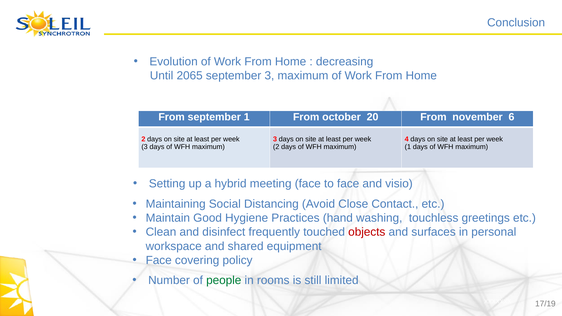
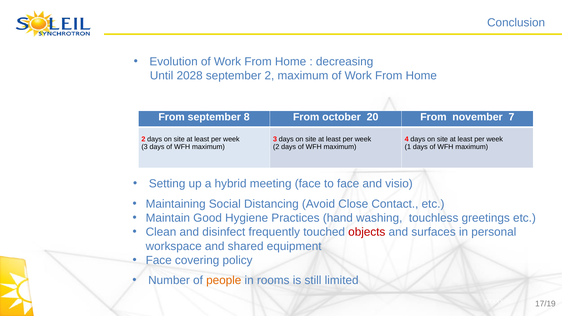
2065: 2065 -> 2028 (190, 76)
september 3: 3 -> 2 (269, 76)
september 1: 1 -> 8 (247, 117)
november 6: 6 -> 7 (511, 117)
people colour: green -> orange (224, 280)
